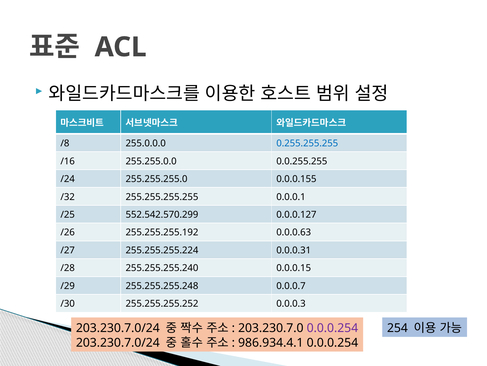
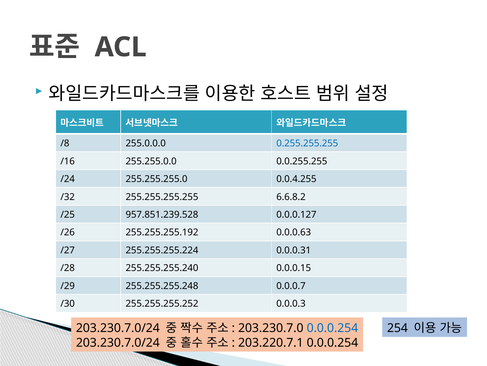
0.0.0.155: 0.0.0.155 -> 0.0.4.255 (296, 179)
0.0.0.1: 0.0.0.1 -> 6.6.8.2 (291, 196)
552.542.570.299: 552.542.570.299 -> 957.851.239.528 (162, 214)
0.0.0.254 colour: purple -> blue (332, 327)
986.934.4.1: 986.934.4.1 -> 203.220.7.1 (271, 342)
